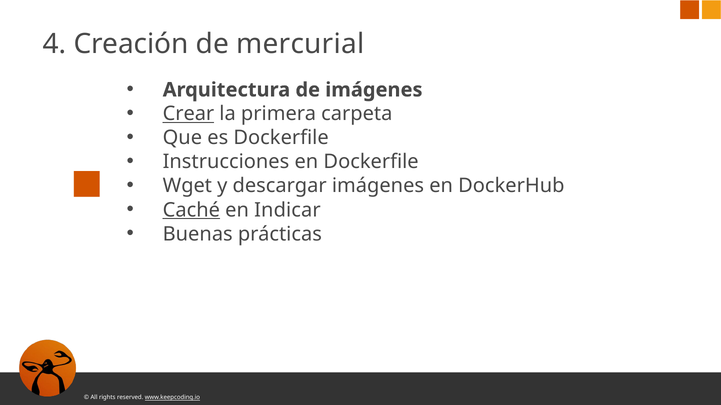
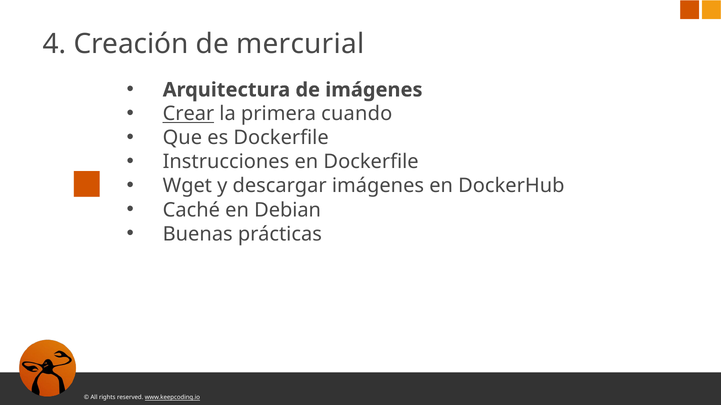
carpeta: carpeta -> cuando (357, 114)
Caché underline: present -> none (191, 210)
Indicar: Indicar -> Debian (288, 210)
